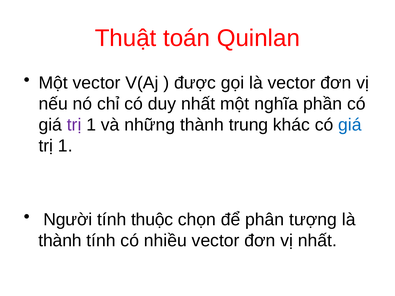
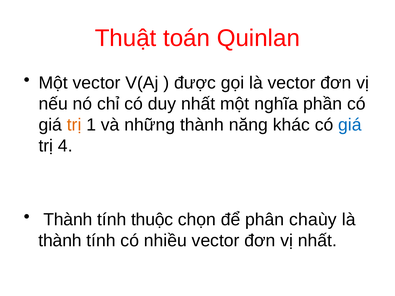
trị colour: purple -> orange (74, 125)
trung: trung -> năng (248, 125)
1: 1 -> 4 (65, 146)
Người: Người -> Thành (68, 220)
tượng: tượng -> chaùy (313, 220)
